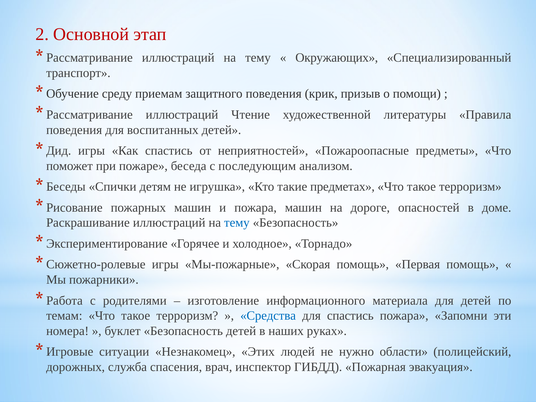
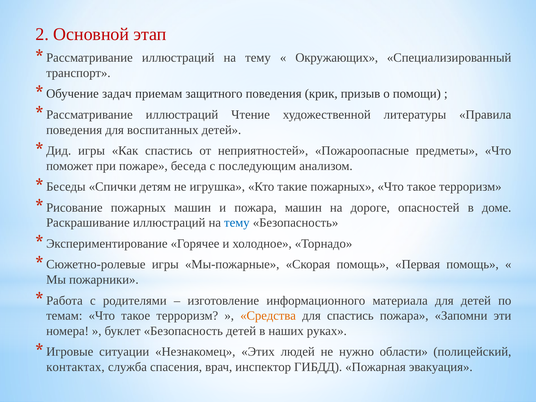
среду: среду -> задач (117, 94)
такие предметах: предметах -> пожарных (342, 187)
Средства colour: blue -> orange (268, 316)
дорожных: дорожных -> контактах (75, 367)
